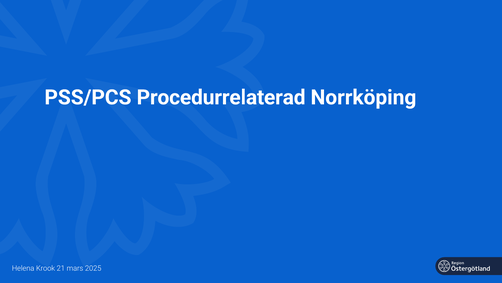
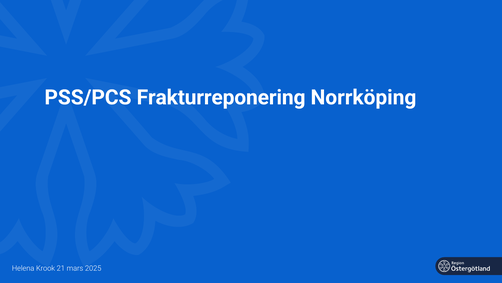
Procedurrelaterad: Procedurrelaterad -> Frakturreponering (221, 97)
